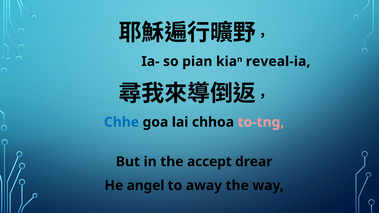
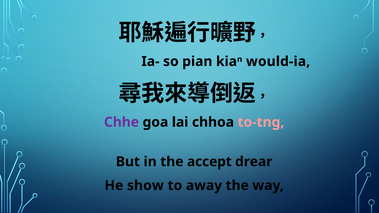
reveal-ia: reveal-ia -> would-ia (278, 61)
Chhe colour: blue -> purple (121, 122)
angel: angel -> show (145, 186)
